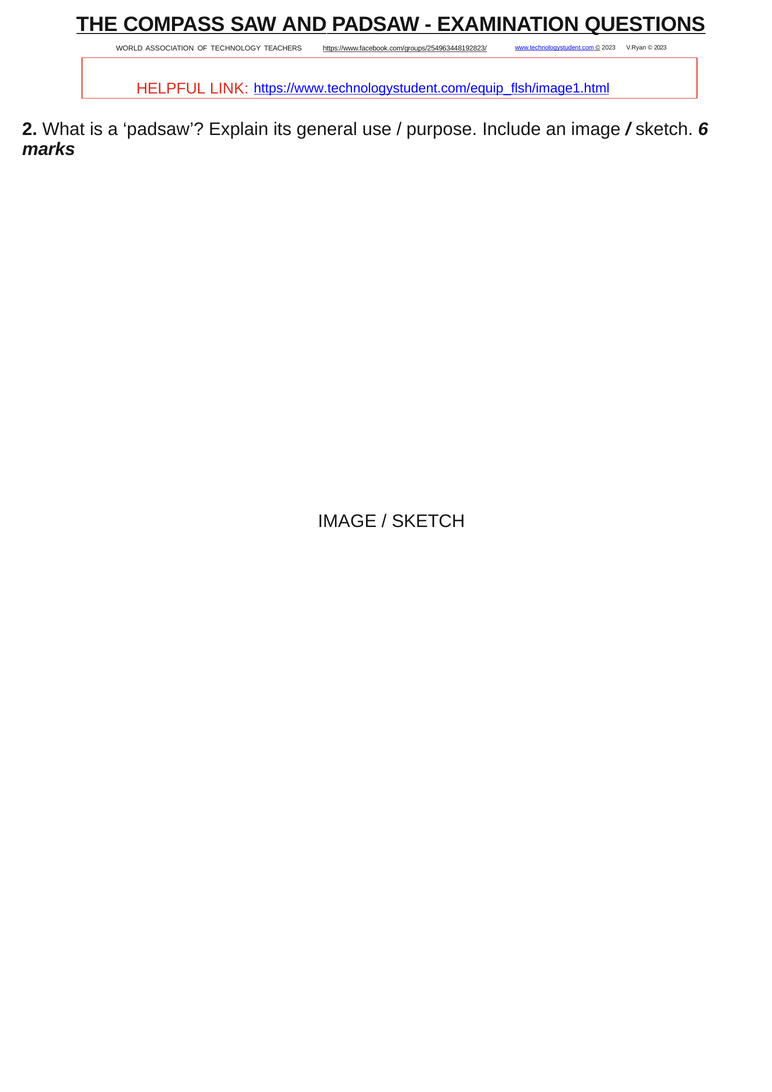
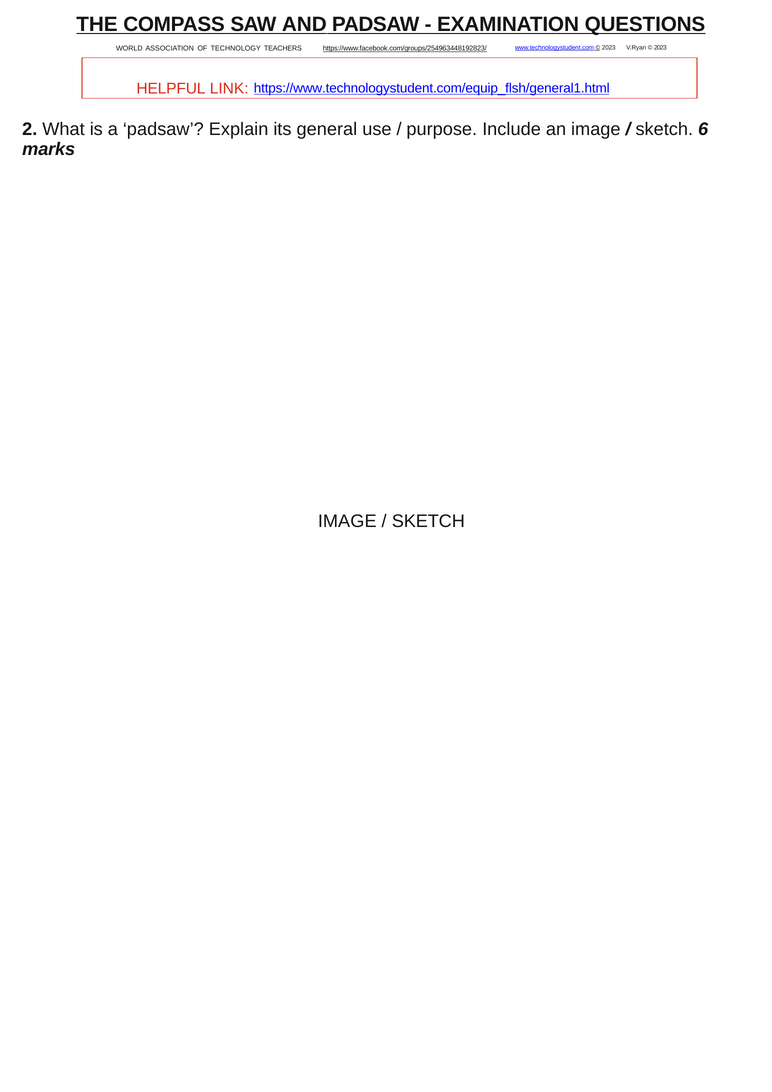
https://www.technologystudent.com/equip_ﬂsh/image1.html: https://www.technologystudent.com/equip_ﬂsh/image1.html -> https://www.technologystudent.com/equip_ﬂsh/general1.html (432, 88)
